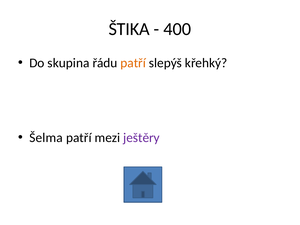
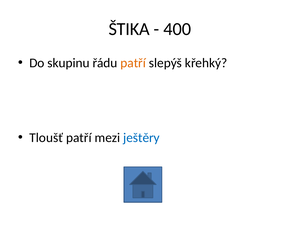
skupina: skupina -> skupinu (69, 63)
Šelma: Šelma -> Tloušť (46, 138)
ještěry colour: purple -> blue (141, 138)
